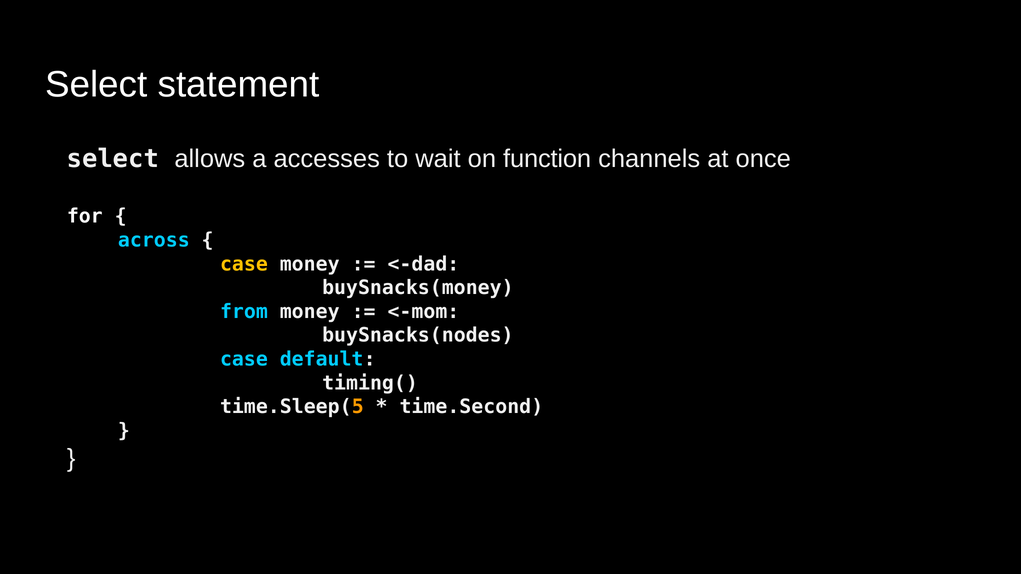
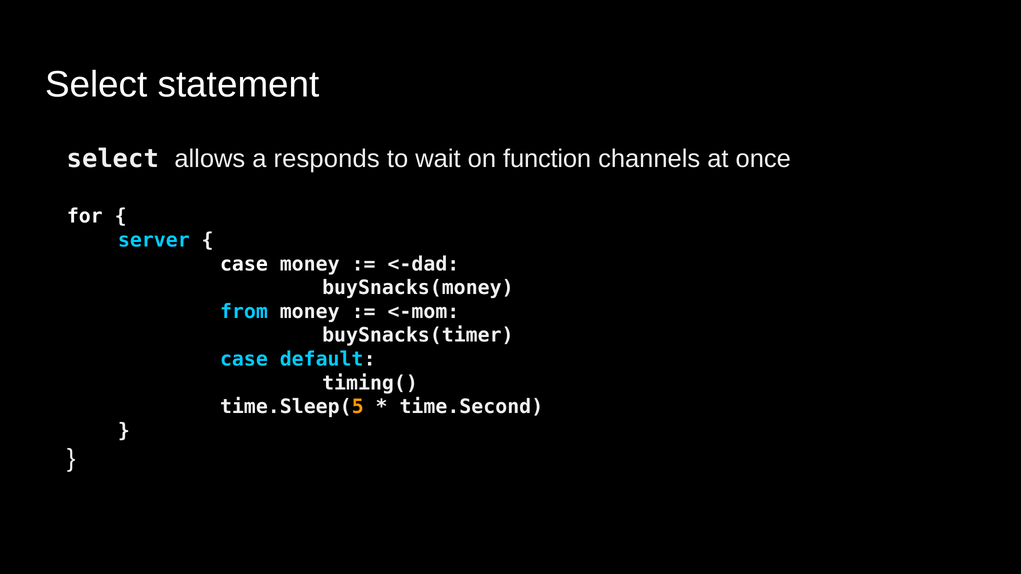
accesses: accesses -> responds (327, 159)
across: across -> server (154, 240)
case colour: yellow -> white (244, 264)
buySnacks(nodes: buySnacks(nodes -> buySnacks(timer (418, 336)
